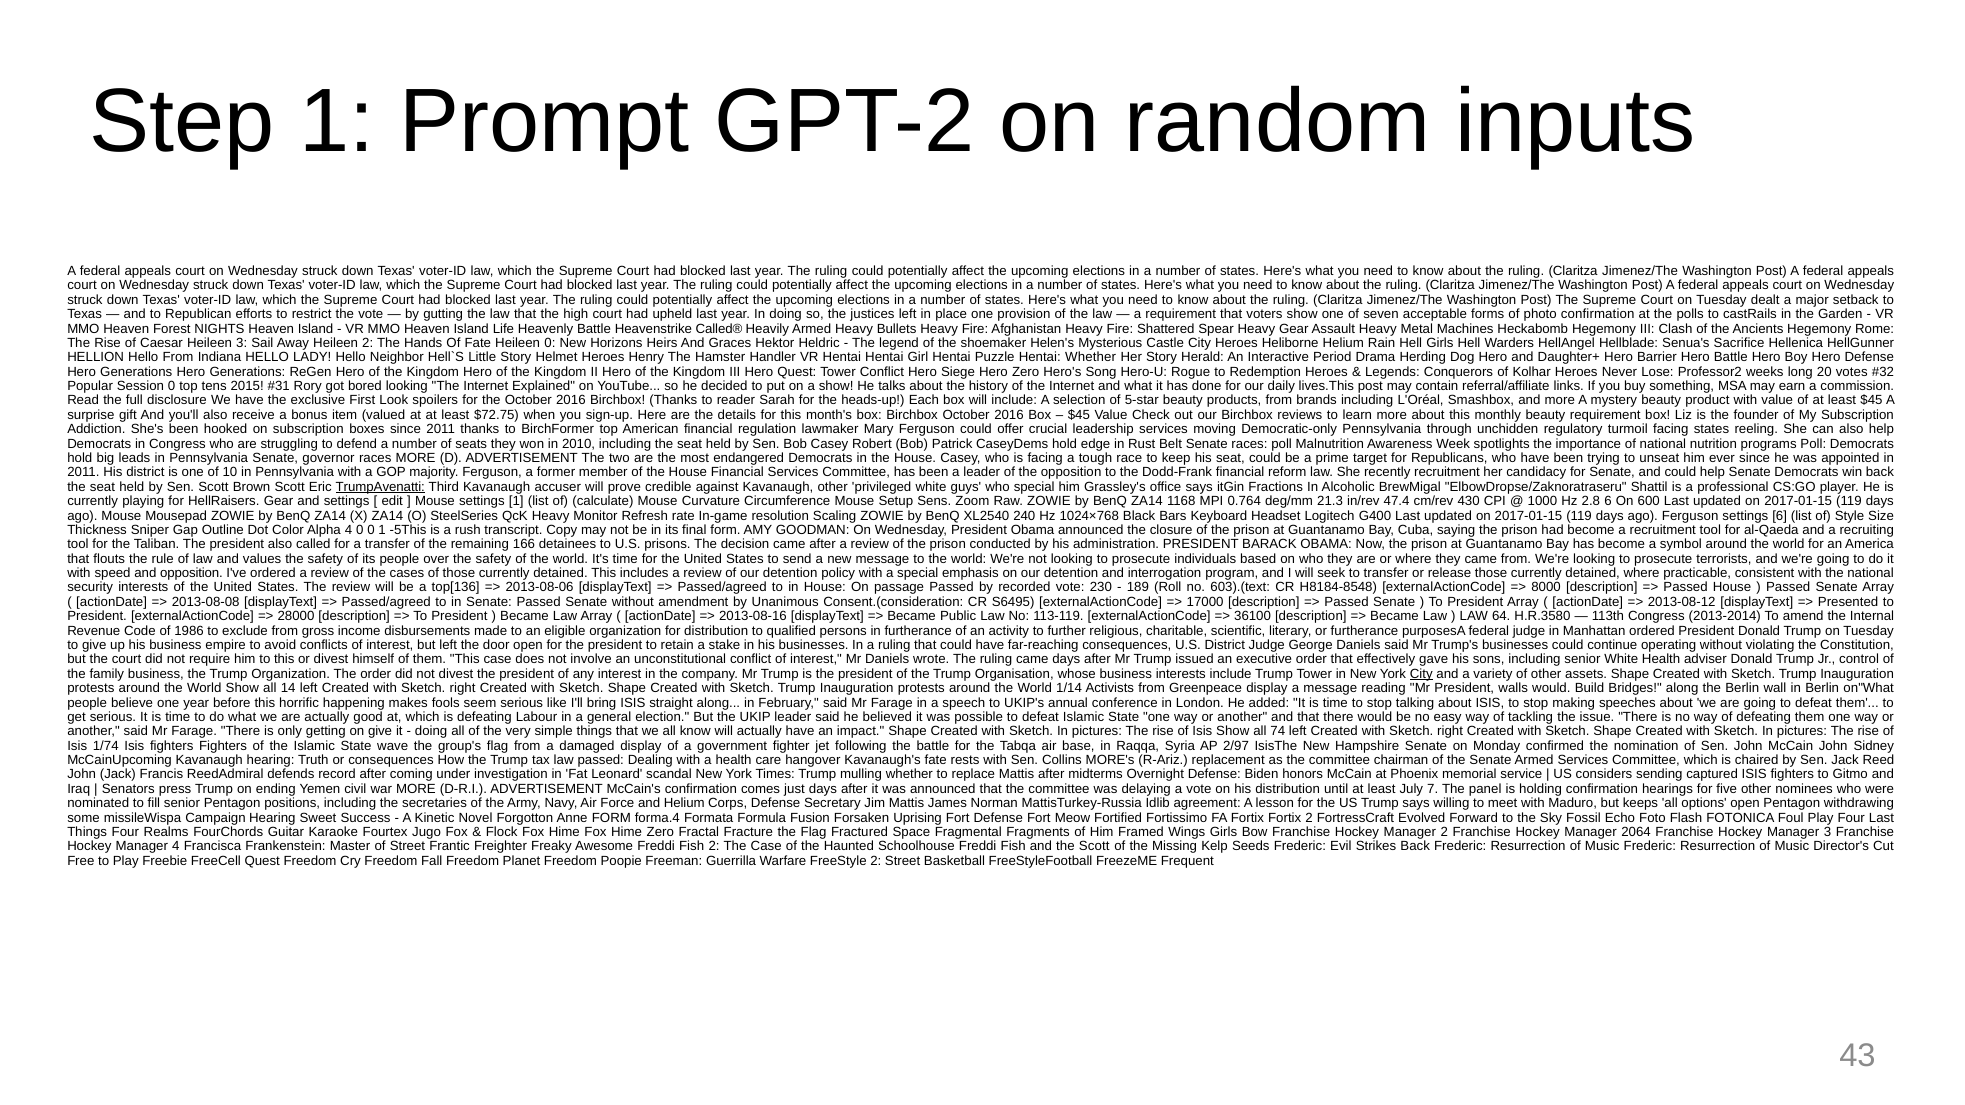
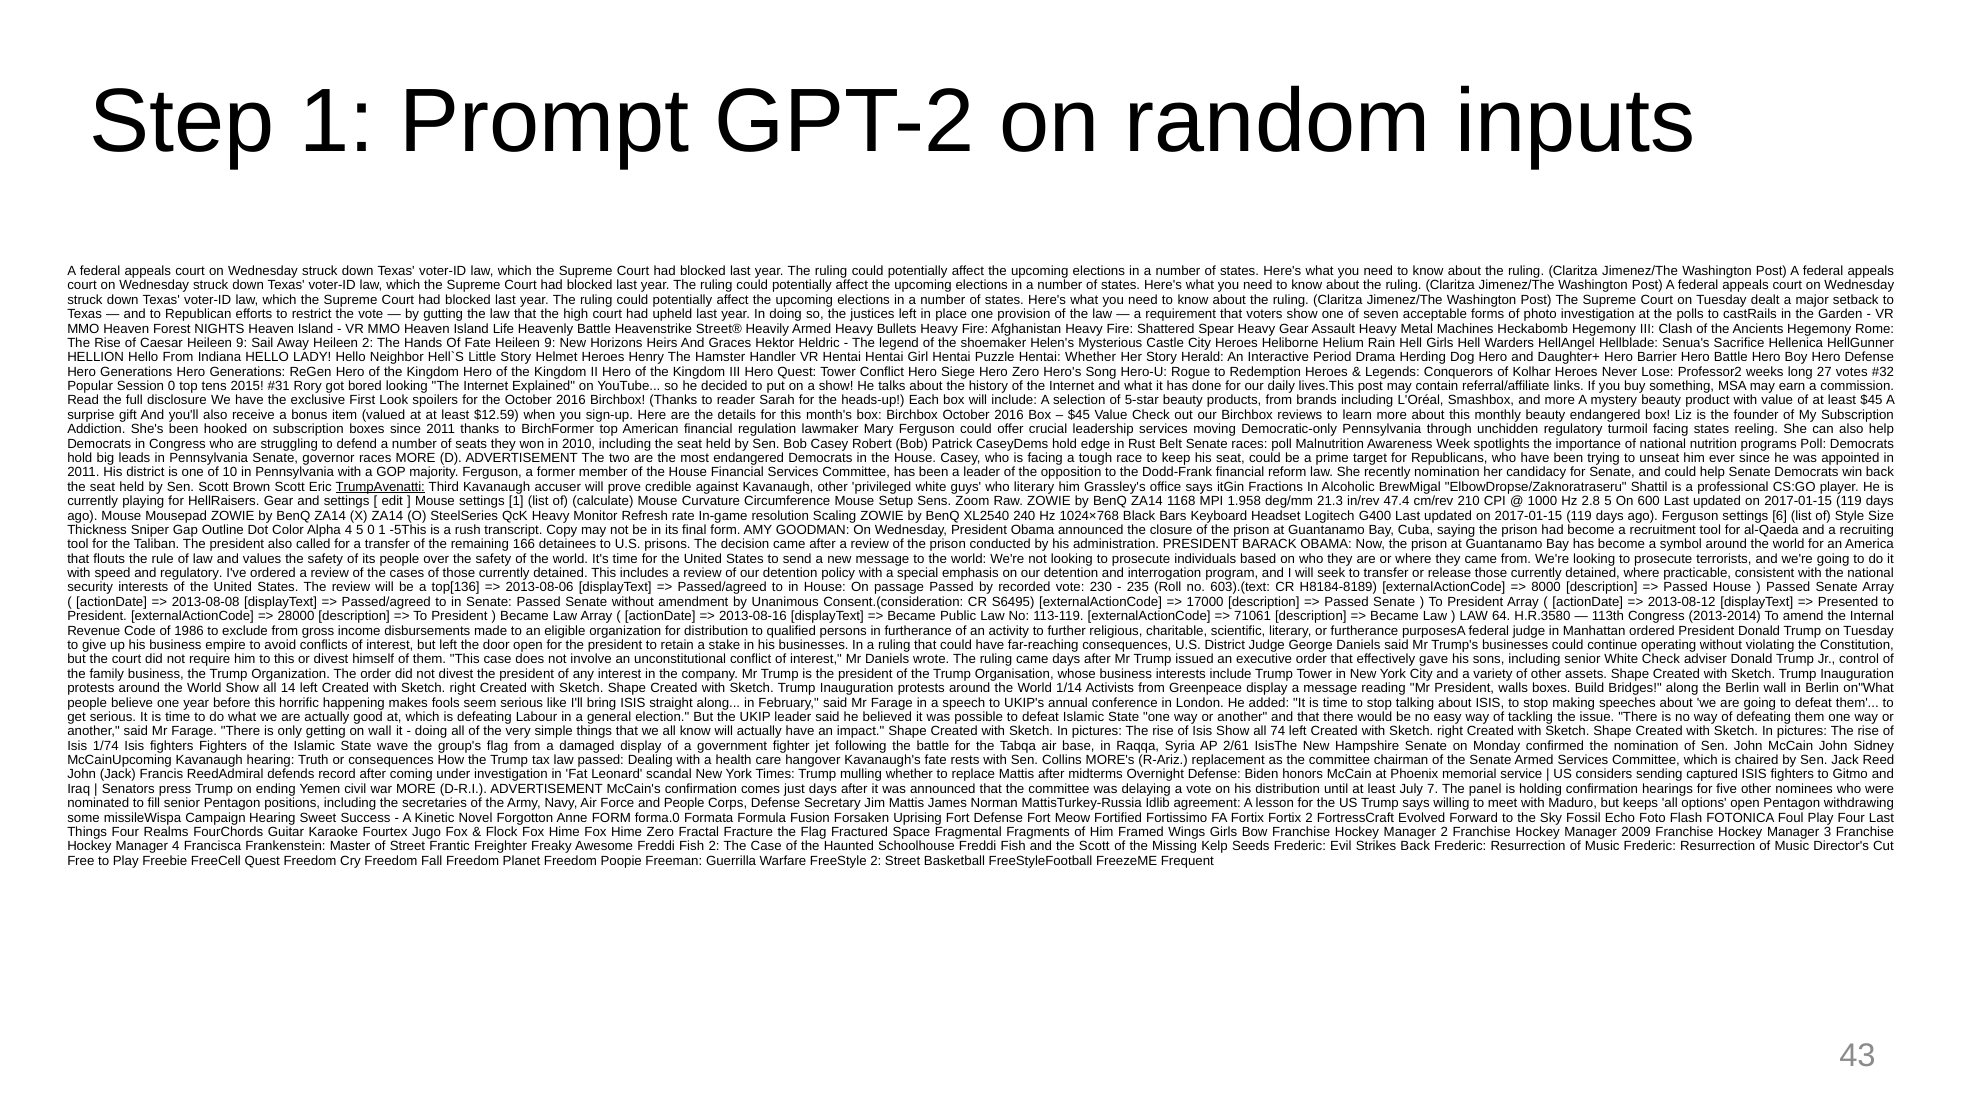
photo confirmation: confirmation -> investigation (1598, 314)
Called®: Called® -> Street® (719, 329)
Caesar Heileen 3: 3 -> 9 (242, 343)
Fate Heileen 0: 0 -> 9 (550, 343)
20: 20 -> 27 (1824, 372)
$72.75: $72.75 -> $12.59 (496, 415)
beauty requirement: requirement -> endangered (1605, 415)
recently recruitment: recruitment -> nomination (1447, 473)
who special: special -> literary (1034, 487)
0.764: 0.764 -> 1.958 (1244, 501)
430: 430 -> 210 (1469, 501)
2.8 6: 6 -> 5 (1608, 501)
4 0: 0 -> 5 (360, 530)
and opposition: opposition -> regulatory (191, 573)
189: 189 -> 235 (1138, 588)
H8184-8548: H8184-8548 -> H8184-8189 (1338, 588)
36100: 36100 -> 71061 (1253, 616)
White Health: Health -> Check (1661, 660)
City underline: present -> none (1421, 674)
walls would: would -> boxes (1551, 688)
on give: give -> wall (380, 732)
2/97: 2/97 -> 2/61 (1236, 746)
and Helium: Helium -> People (684, 804)
forma.4: forma.4 -> forma.0 (657, 818)
2064: 2064 -> 2009 (1636, 832)
